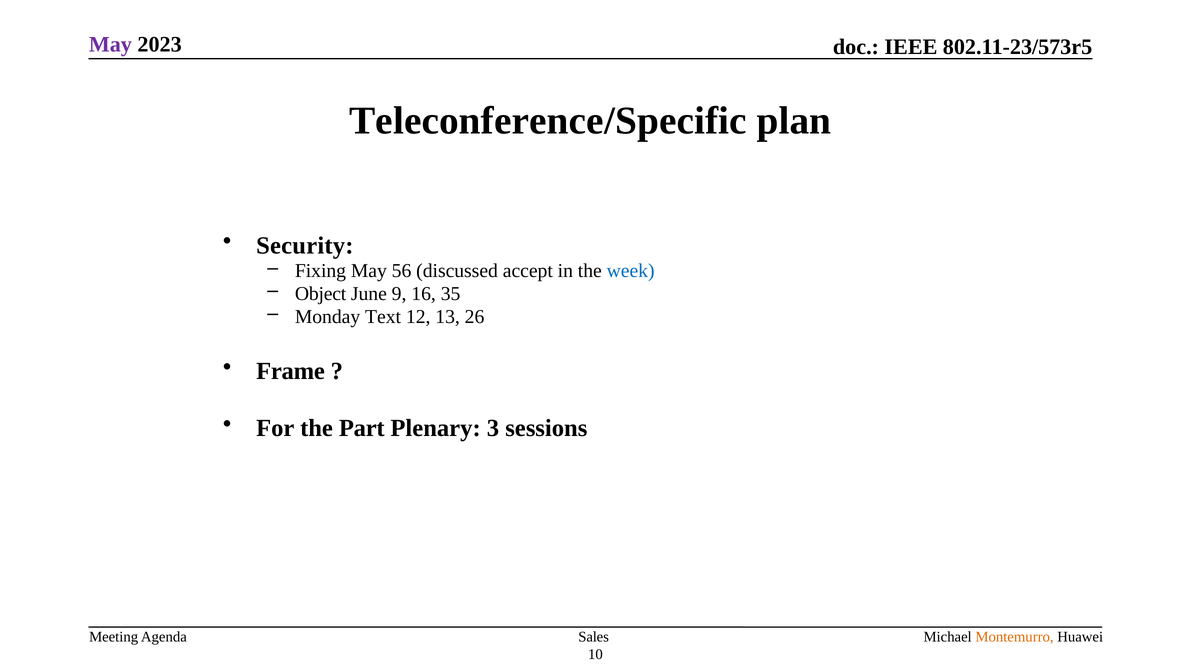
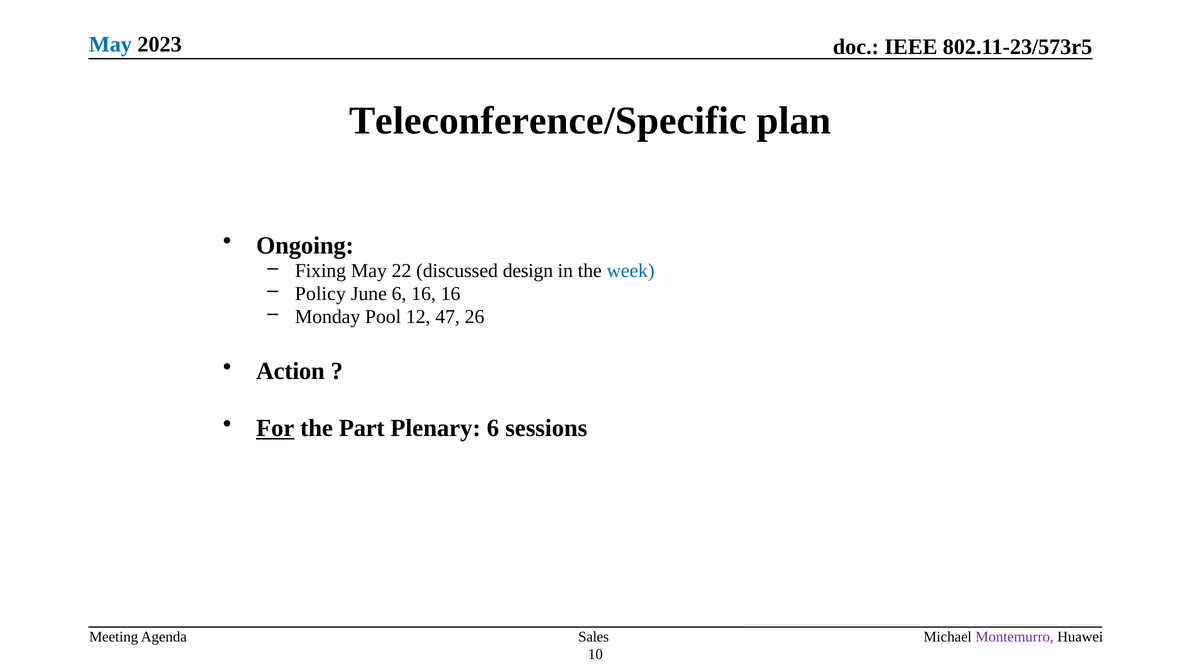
May colour: purple -> blue (110, 45)
Security: Security -> Ongoing (305, 246)
56: 56 -> 22 (402, 271)
accept: accept -> design (528, 271)
Object: Object -> Policy (320, 294)
June 9: 9 -> 6 (399, 294)
16 35: 35 -> 16 (451, 294)
Text: Text -> Pool (383, 317)
13: 13 -> 47 (448, 317)
Frame: Frame -> Action (290, 371)
For underline: none -> present (275, 428)
Plenary 3: 3 -> 6 (493, 428)
Montemurro colour: orange -> purple (1015, 637)
